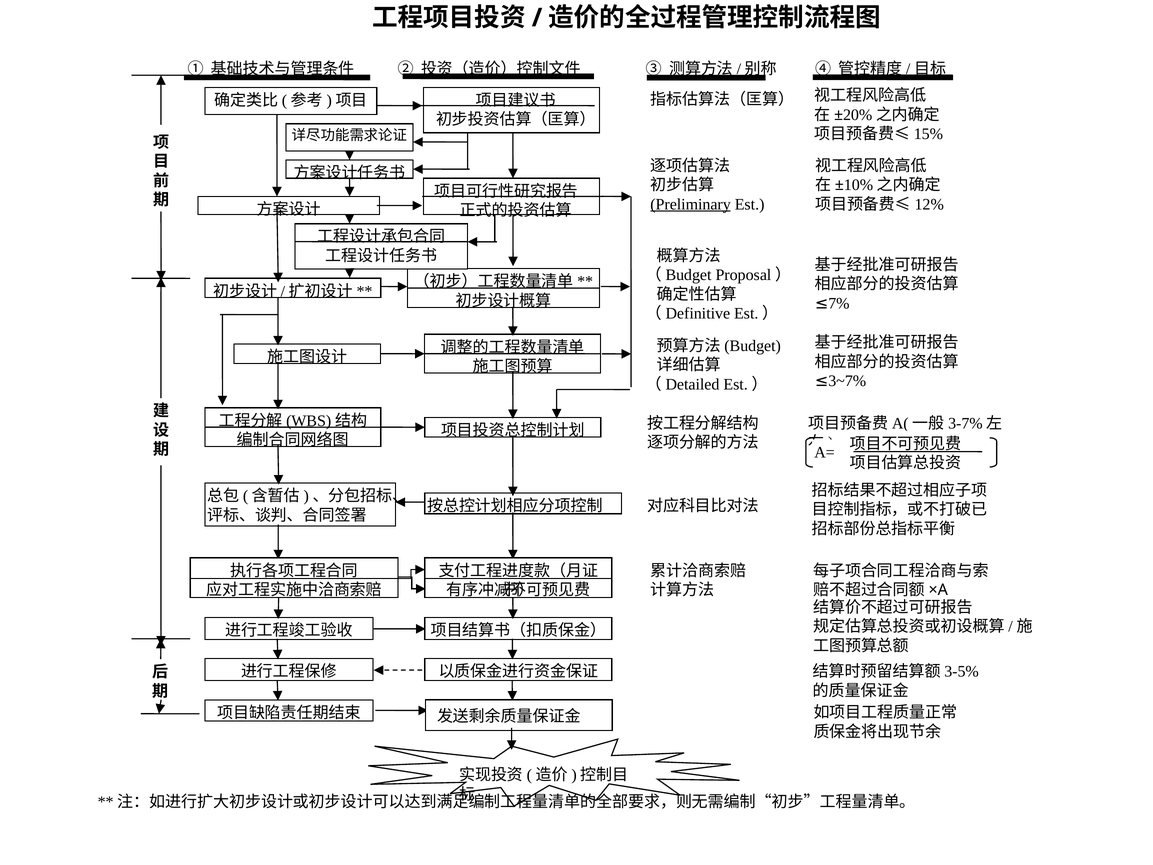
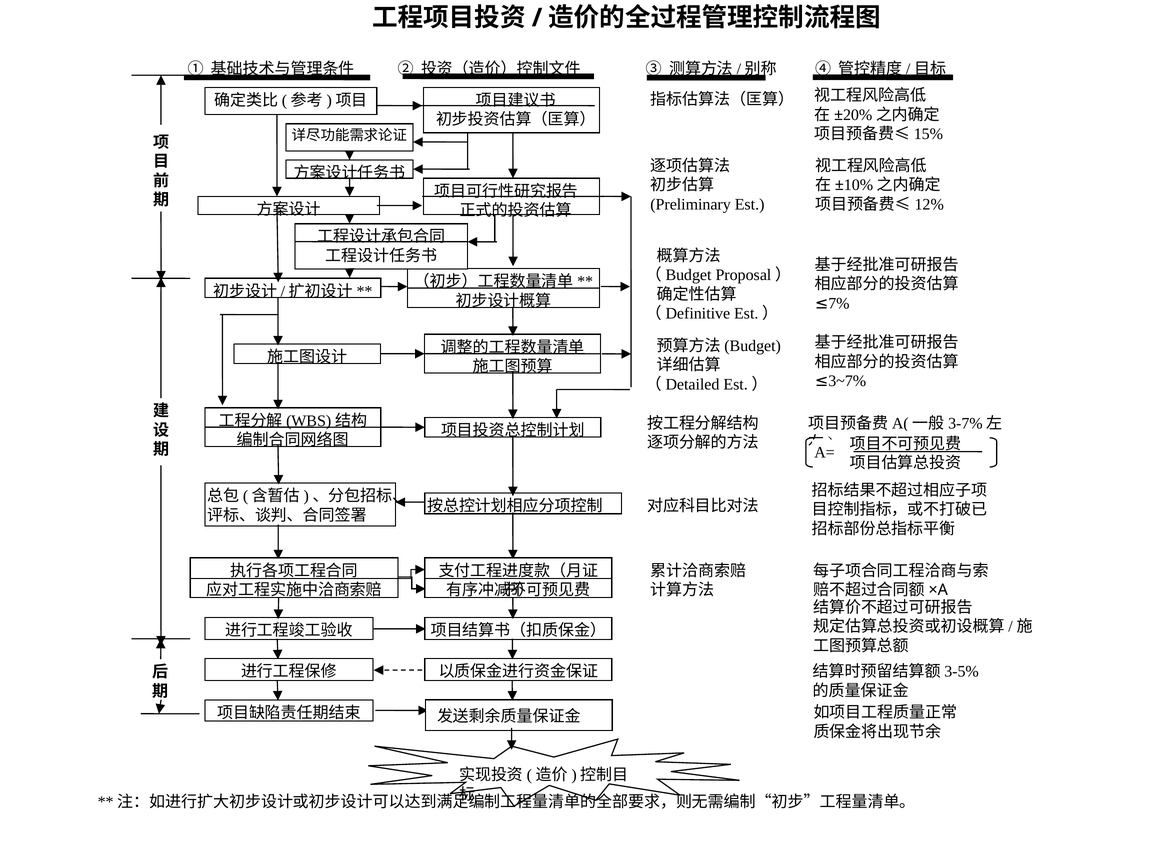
Preliminary underline: present -> none (691, 204)
